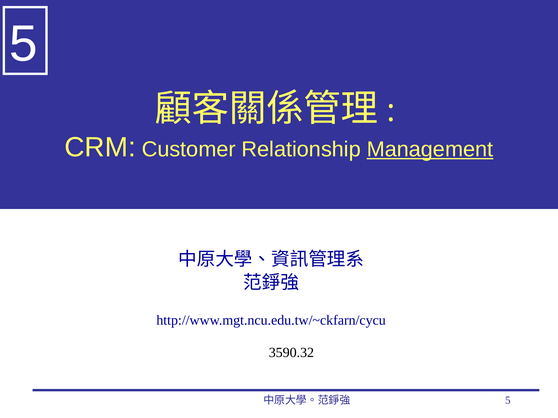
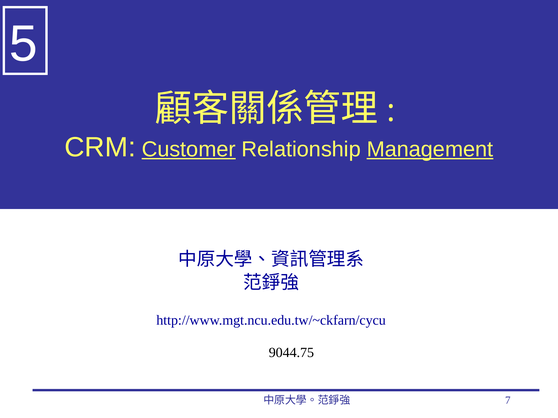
Customer underline: none -> present (189, 150)
3590.32: 3590.32 -> 9044.75 (291, 353)
5: 5 -> 7 (508, 401)
